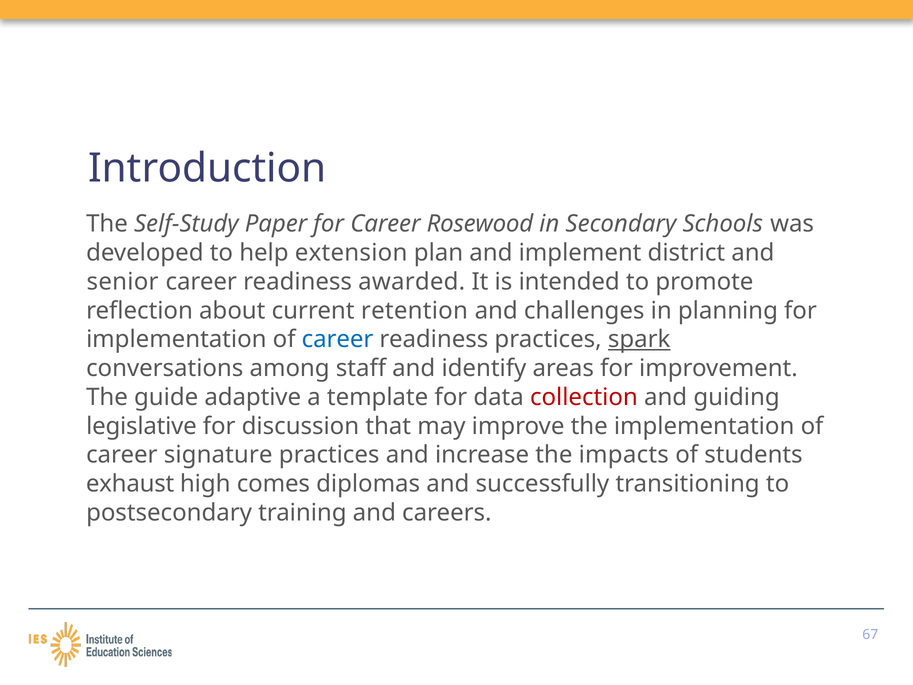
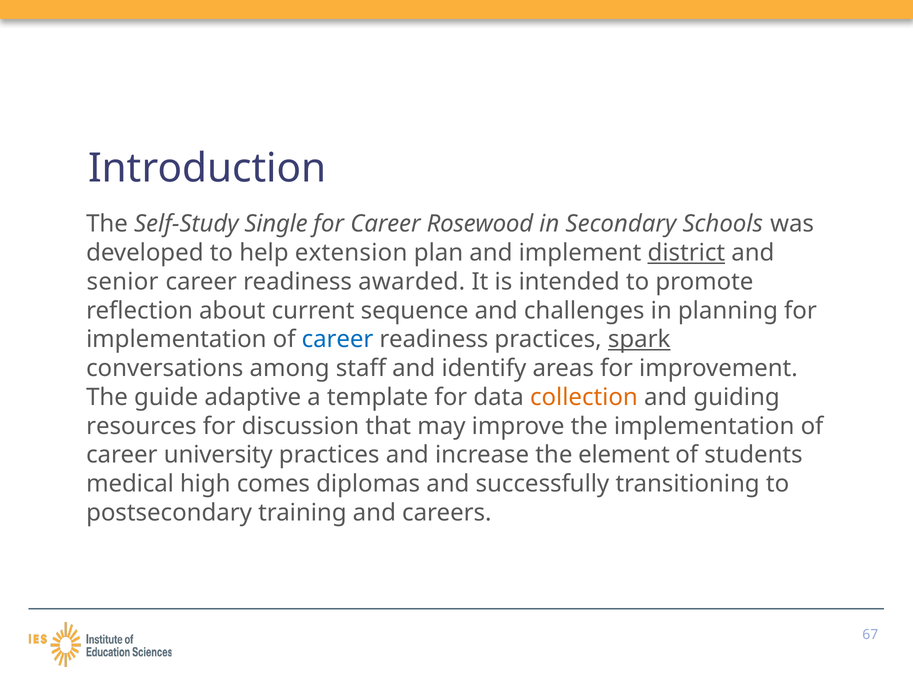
Paper: Paper -> Single (276, 224)
district underline: none -> present (686, 253)
retention: retention -> sequence (415, 310)
collection colour: red -> orange (584, 397)
legislative: legislative -> resources (141, 426)
signature: signature -> university (218, 455)
impacts: impacts -> element (624, 455)
exhaust: exhaust -> medical (130, 484)
